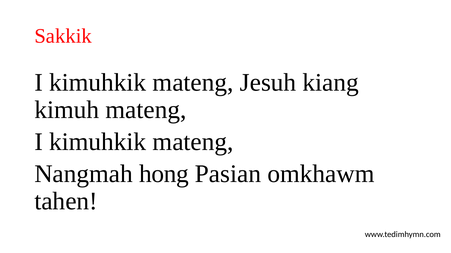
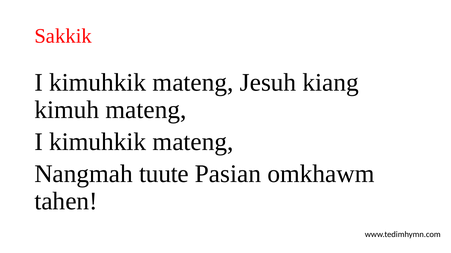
hong: hong -> tuute (164, 174)
